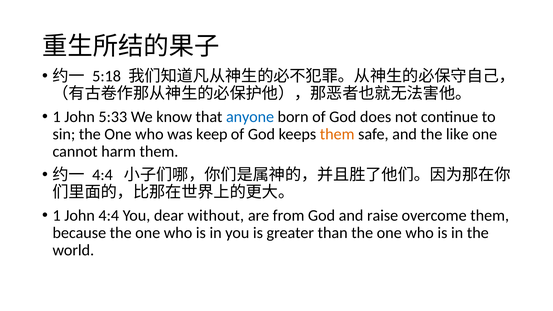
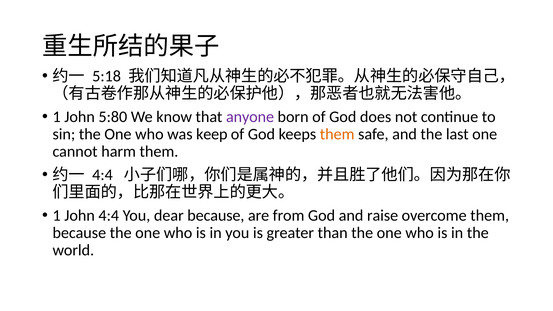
5:33: 5:33 -> 5:80 (113, 117)
anyone colour: blue -> purple (250, 117)
like: like -> last (457, 134)
dear without: without -> because (216, 215)
